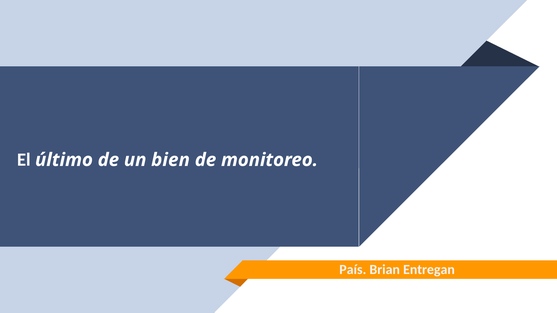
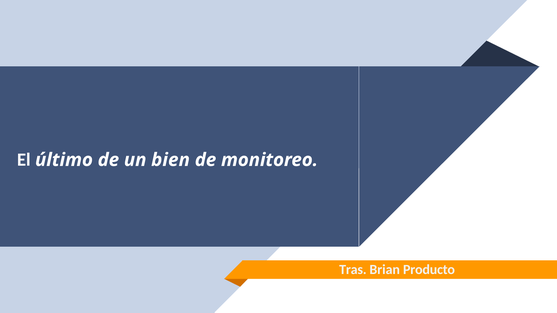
País: País -> Tras (353, 270)
Entregan: Entregan -> Producto (429, 270)
